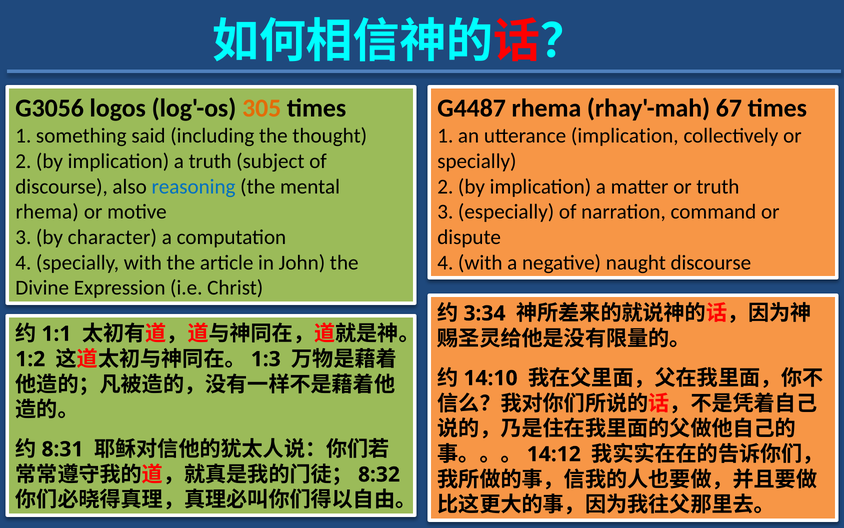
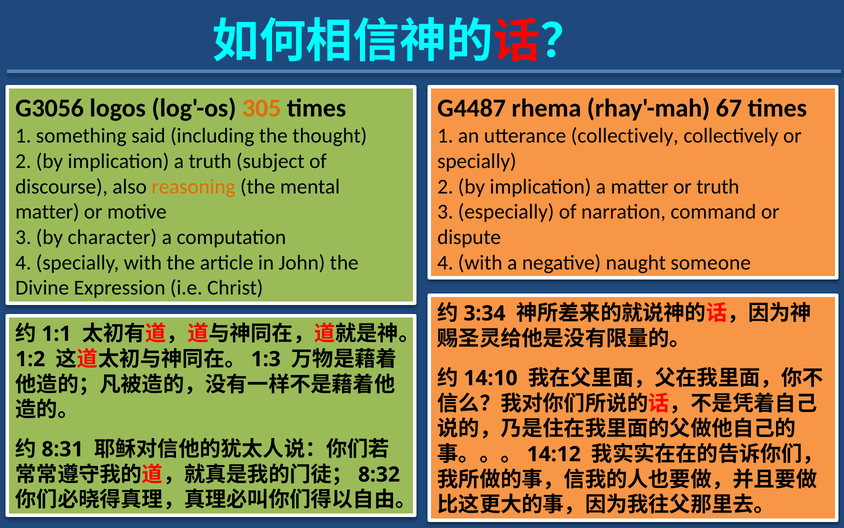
utterance implication: implication -> collectively (625, 136)
reasoning colour: blue -> orange (194, 186)
rhema: rhema -> matter (47, 212)
naught discourse: discourse -> someone (711, 262)
